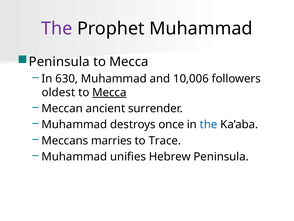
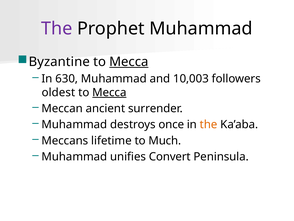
Peninsula: Peninsula -> Byzantine (59, 62)
Mecca underline: none -> present (129, 62)
10,006: 10,006 -> 10,003 (191, 79)
the colour: blue -> orange (209, 124)
marries: marries -> lifetime (111, 140)
Trace: Trace -> Much (165, 140)
Hebrew: Hebrew -> Convert (170, 156)
